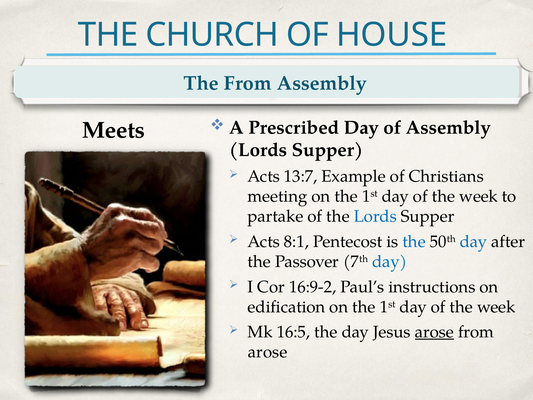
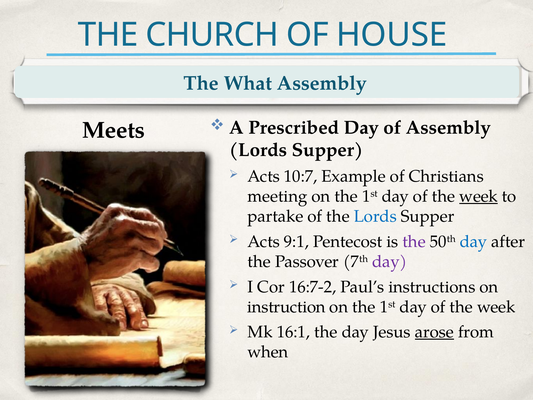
The From: From -> What (248, 83)
13:7: 13:7 -> 10:7 (301, 176)
week underline: none -> present (479, 196)
8:1: 8:1 -> 9:1 (296, 242)
the colour: blue -> purple (414, 242)
day colour: blue -> purple (390, 262)
16:9-2: 16:9-2 -> 16:7-2 (313, 287)
edification: edification -> instruction (286, 307)
16:5: 16:5 -> 16:1 (293, 332)
arose: arose -> when (268, 352)
